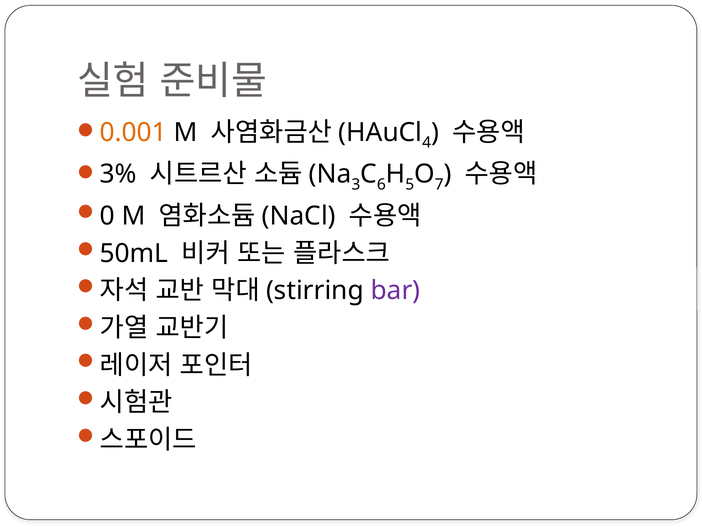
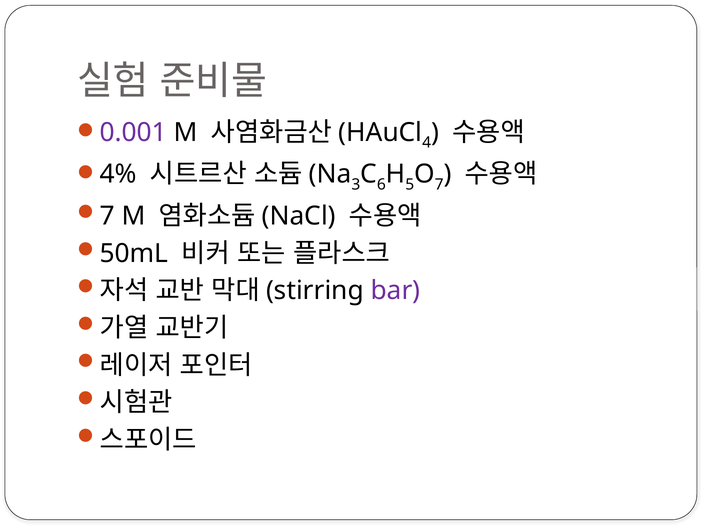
0.001 colour: orange -> purple (133, 132)
3%: 3% -> 4% (118, 174)
0: 0 -> 7 (107, 216)
